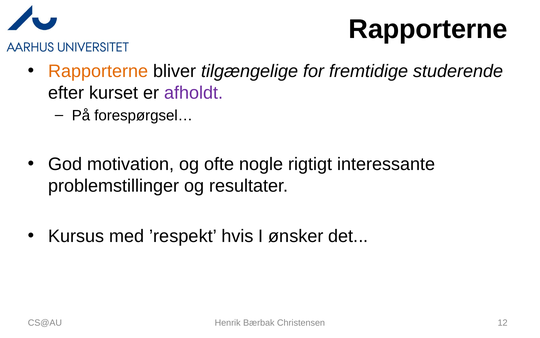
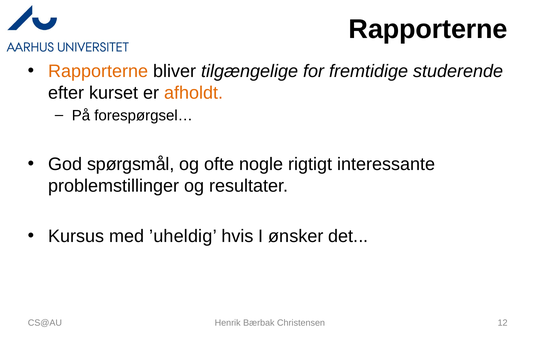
afholdt colour: purple -> orange (194, 93)
motivation: motivation -> spørgsmål (131, 164)
’respekt: ’respekt -> ’uheldig (183, 236)
